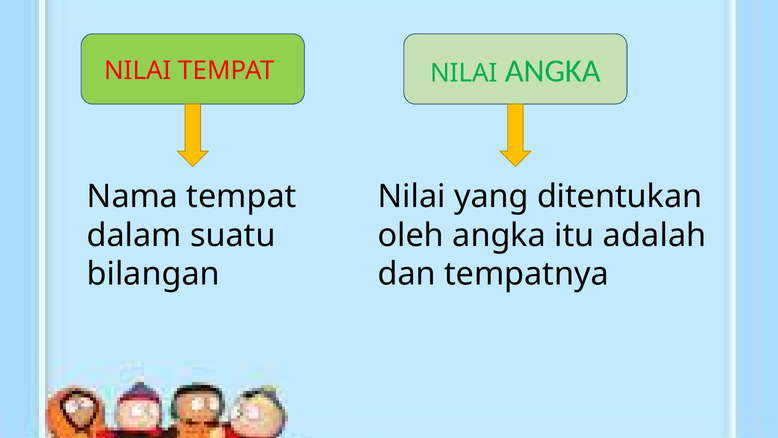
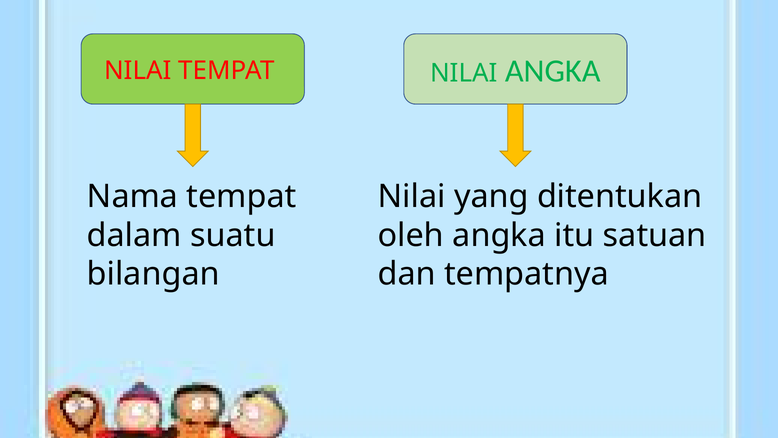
adalah: adalah -> satuan (655, 235)
